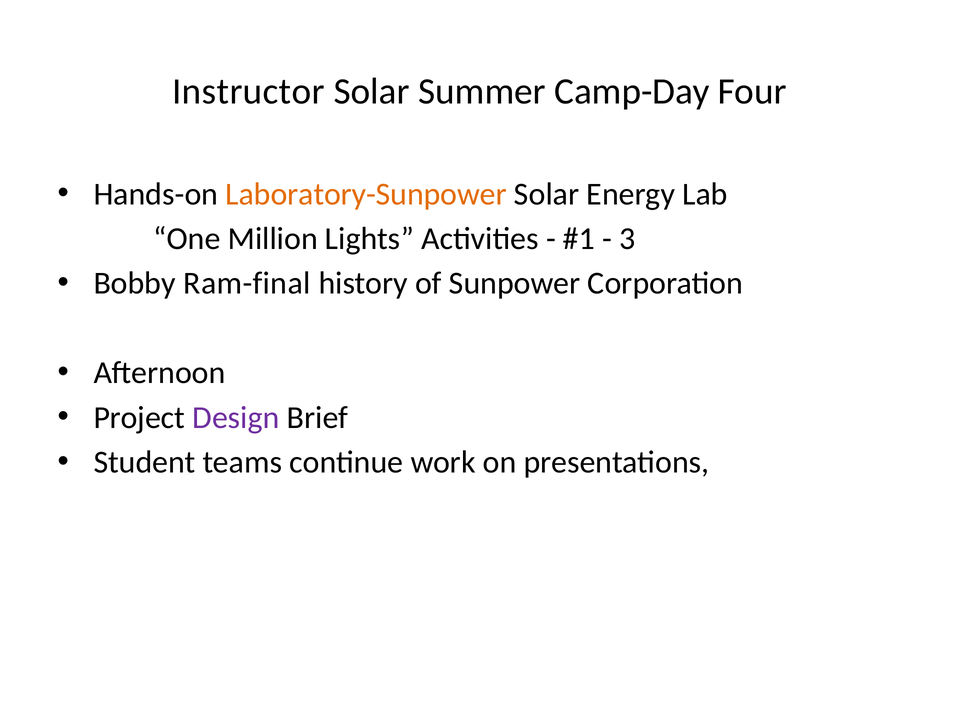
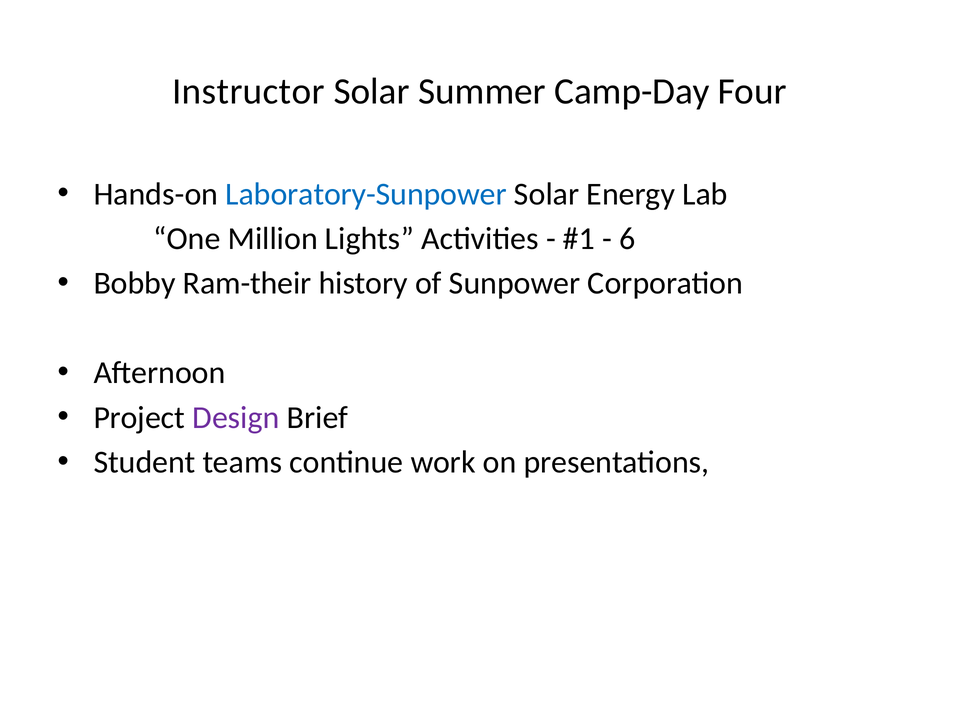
Laboratory-Sunpower colour: orange -> blue (366, 194)
3: 3 -> 6 (628, 239)
Ram-final: Ram-final -> Ram-their (247, 284)
